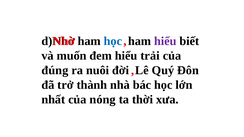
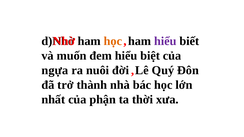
học colour: blue -> orange (113, 41)
trải: trải -> biệt (150, 56)
đúng: đúng -> ngựa (55, 70)
nóng: nóng -> phận (103, 100)
